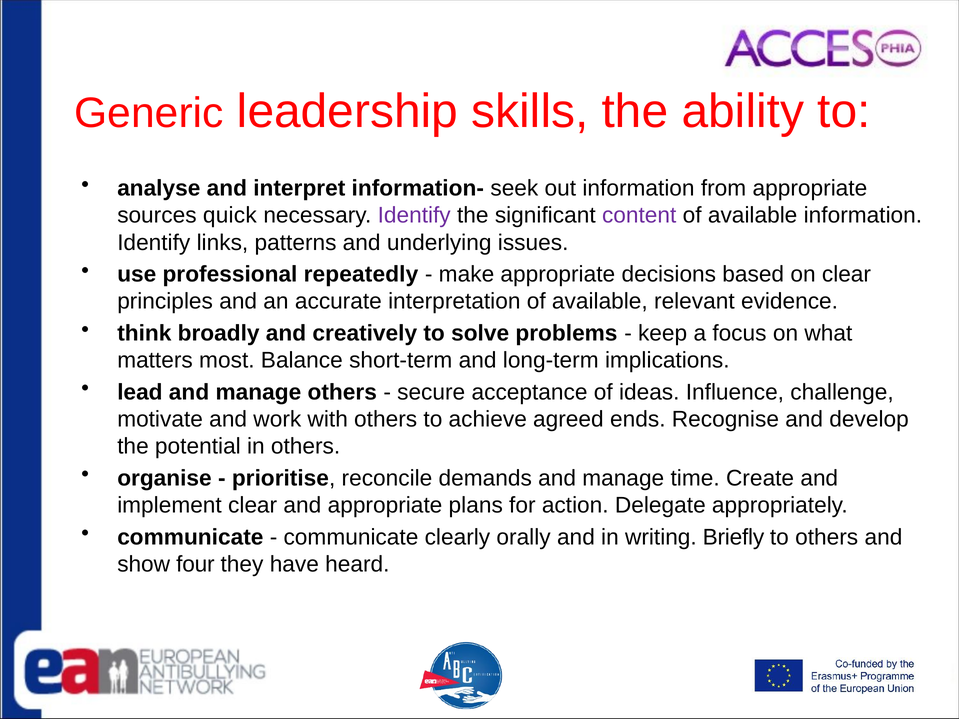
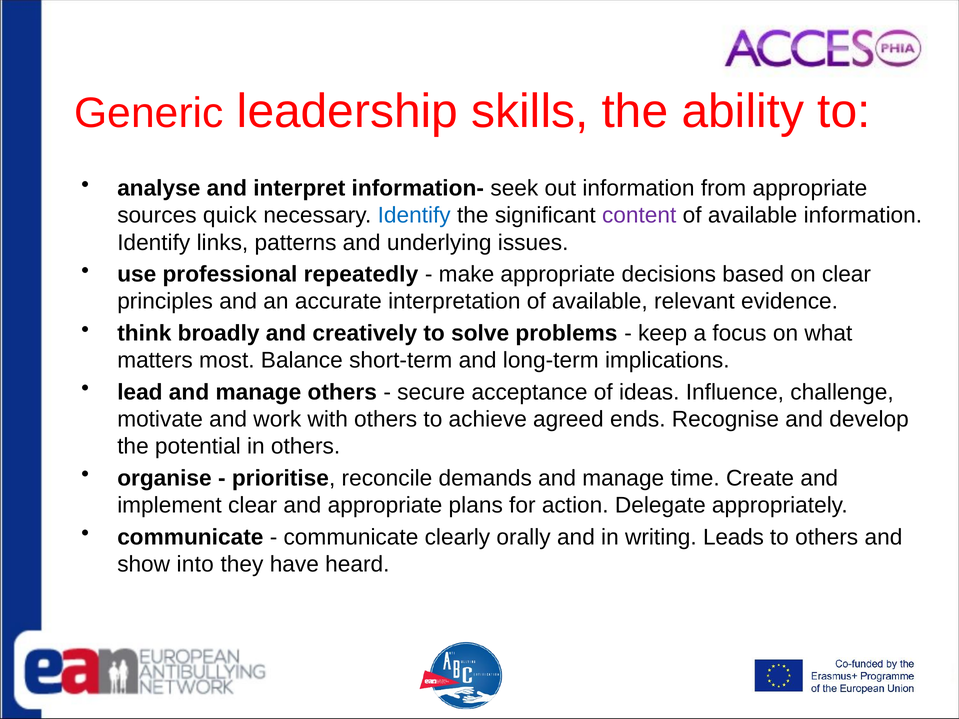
Identify colour: purple -> blue (414, 216)
Briefly: Briefly -> Leads (733, 537)
four: four -> into (195, 564)
